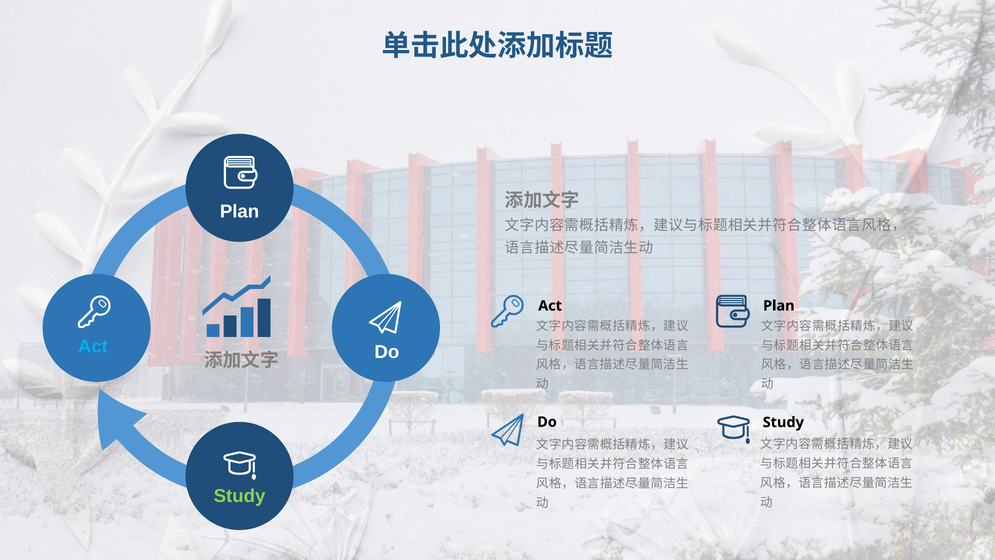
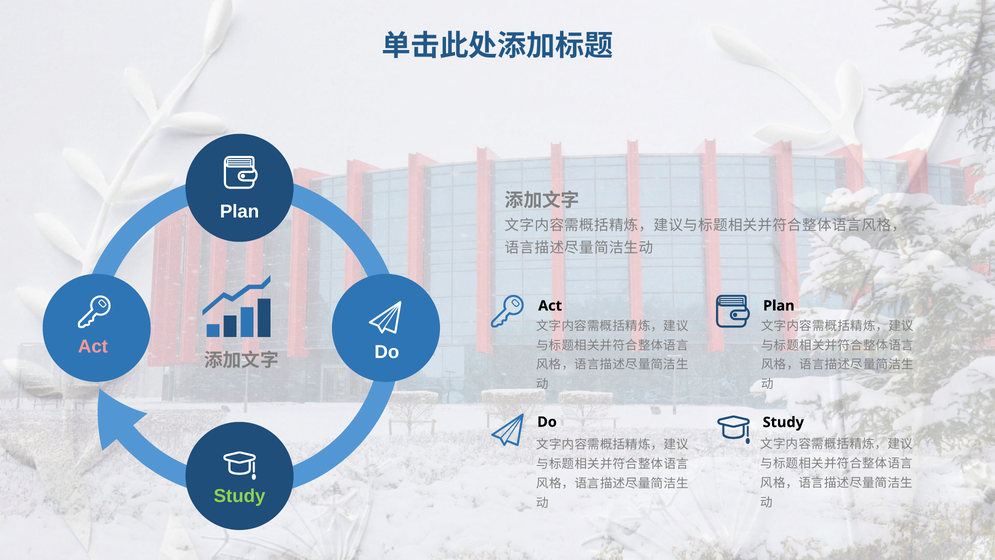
Act colour: light blue -> pink (93, 347)
